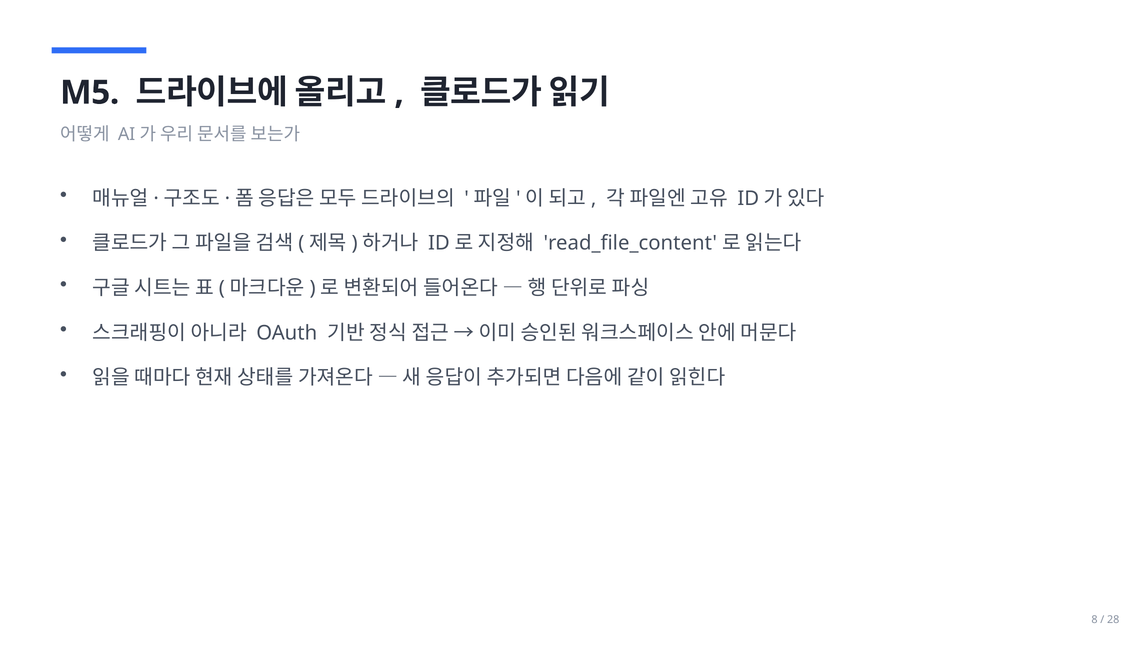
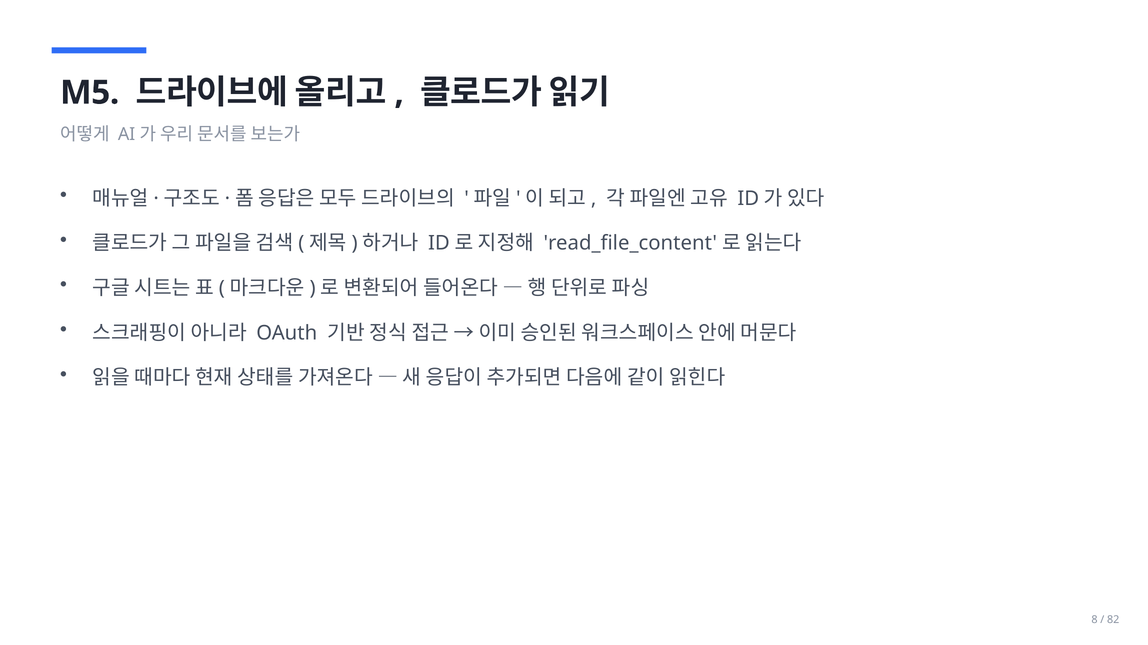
28: 28 -> 82 (1113, 621)
